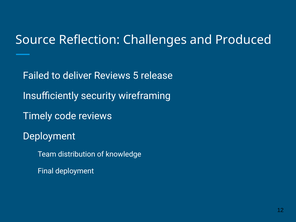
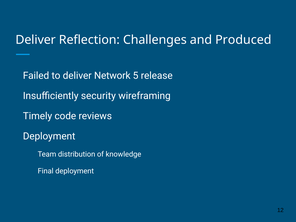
Source: Source -> Deliver (36, 40)
deliver Reviews: Reviews -> Network (112, 76)
